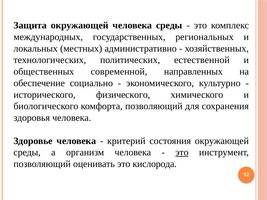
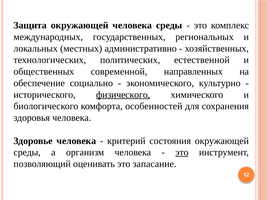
физического underline: none -> present (123, 95)
комфорта позволяющий: позволяющий -> особенностей (154, 106)
кислорода: кислорода -> запасание (155, 164)
